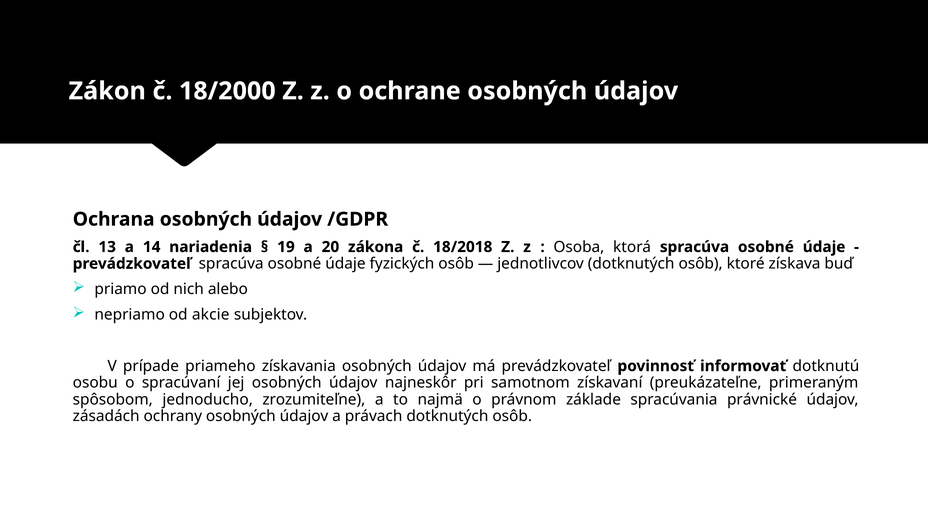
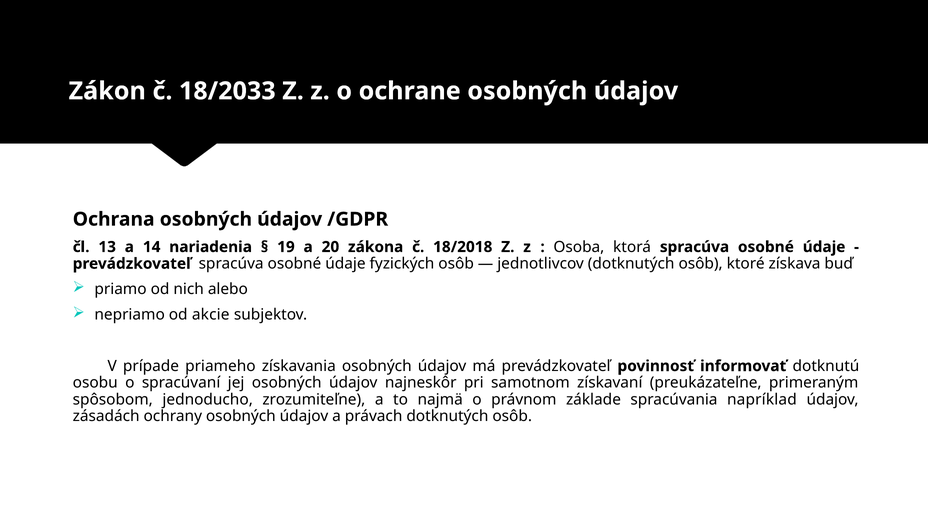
18/2000: 18/2000 -> 18/2033 (227, 91)
právnické: právnické -> napríklad (762, 399)
